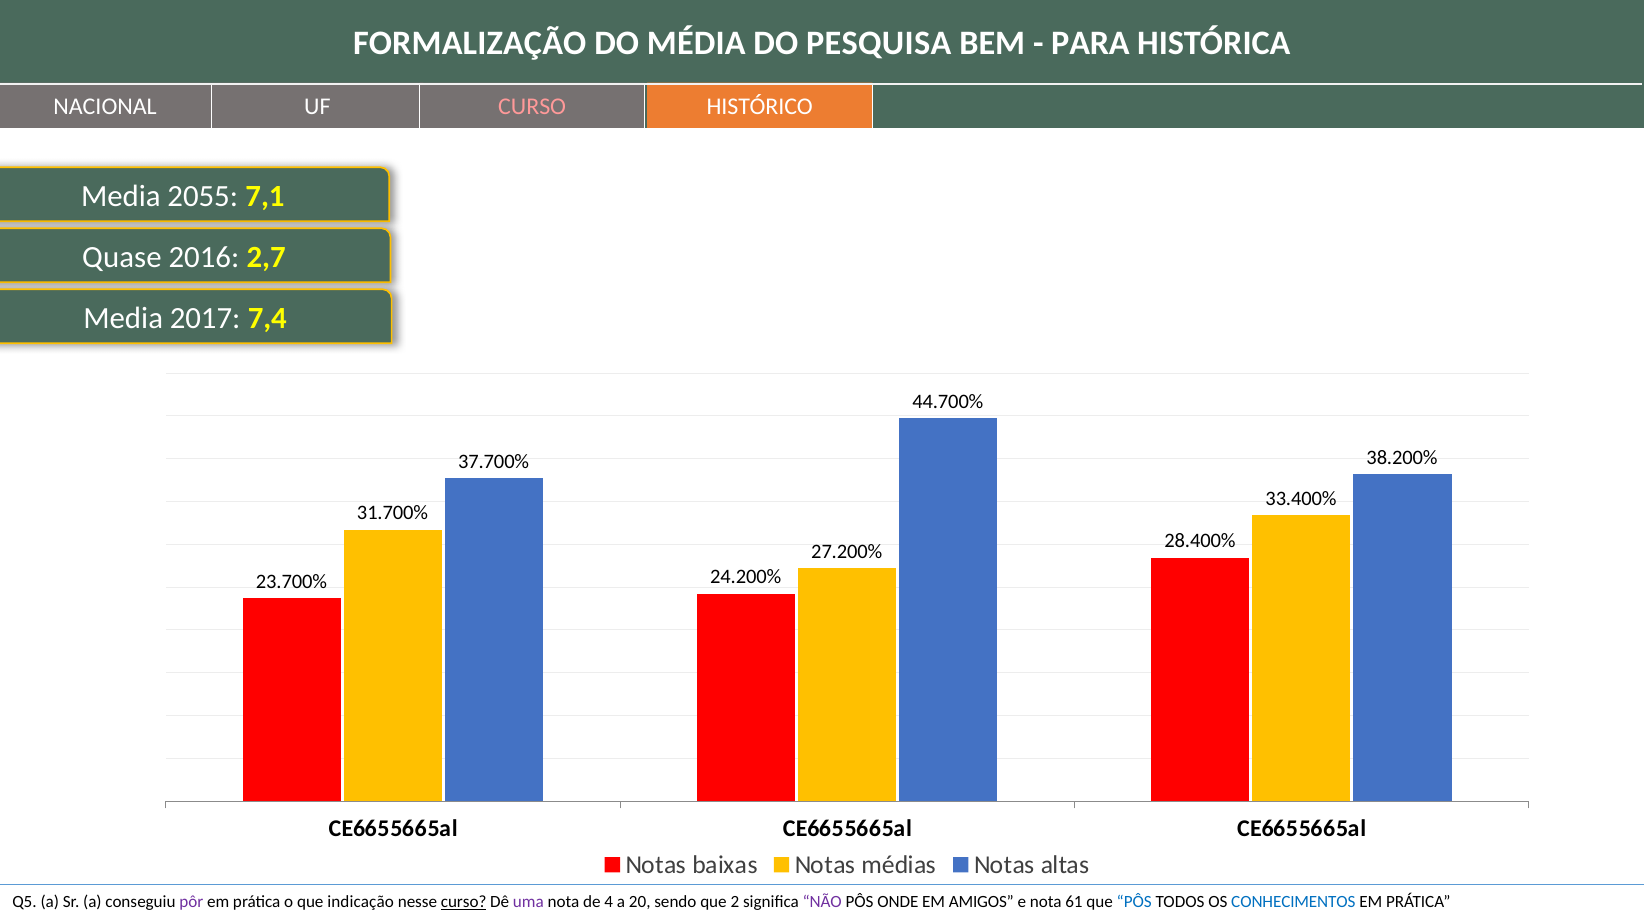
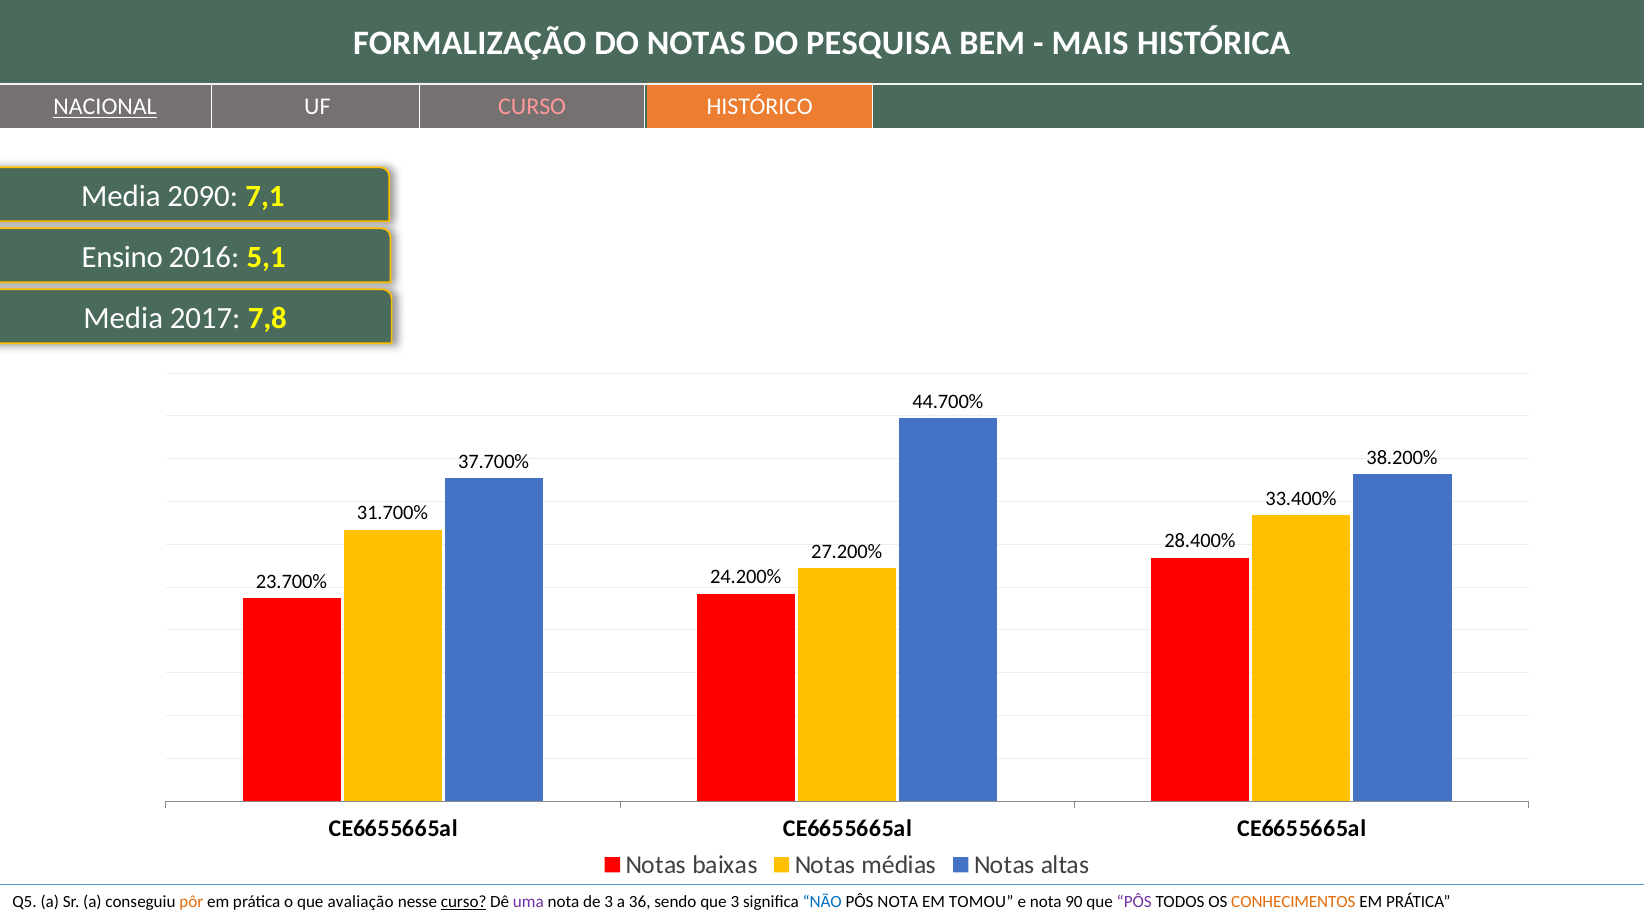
DO MÉDIA: MÉDIA -> NOTAS (696, 43)
PARA: PARA -> MAIS (1090, 43)
NACIONAL underline: none -> present (105, 107)
2055: 2055 -> 2090 (203, 196)
Quase: Quase -> Ensino (122, 258)
2,7: 2,7 -> 5,1 (266, 258)
7,4: 7,4 -> 7,8 (267, 319)
pôr colour: purple -> orange (191, 903)
indicação: indicação -> avaliação (361, 903)
de 4: 4 -> 3 (609, 903)
20: 20 -> 36 (640, 903)
que 2: 2 -> 3 (735, 903)
NÃO colour: purple -> blue (822, 903)
PÔS ONDE: ONDE -> NOTA (898, 903)
AMIGOS: AMIGOS -> TOMOU (981, 903)
61: 61 -> 90 (1074, 903)
PÔS colour: blue -> purple (1134, 903)
CONHECIMENTOS colour: blue -> orange (1293, 903)
